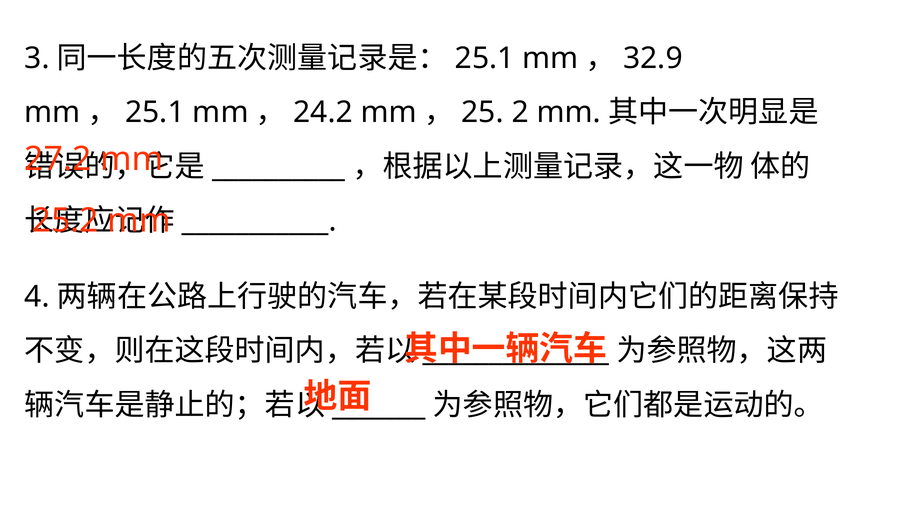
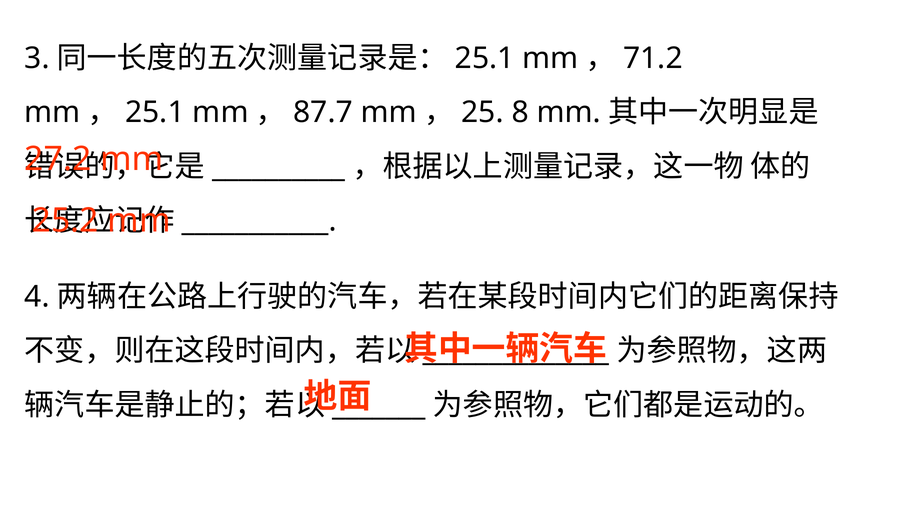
32.9: 32.9 -> 71.2 (653, 58)
24.2: 24.2 -> 87.7 (323, 113)
2: 2 -> 8 (520, 113)
